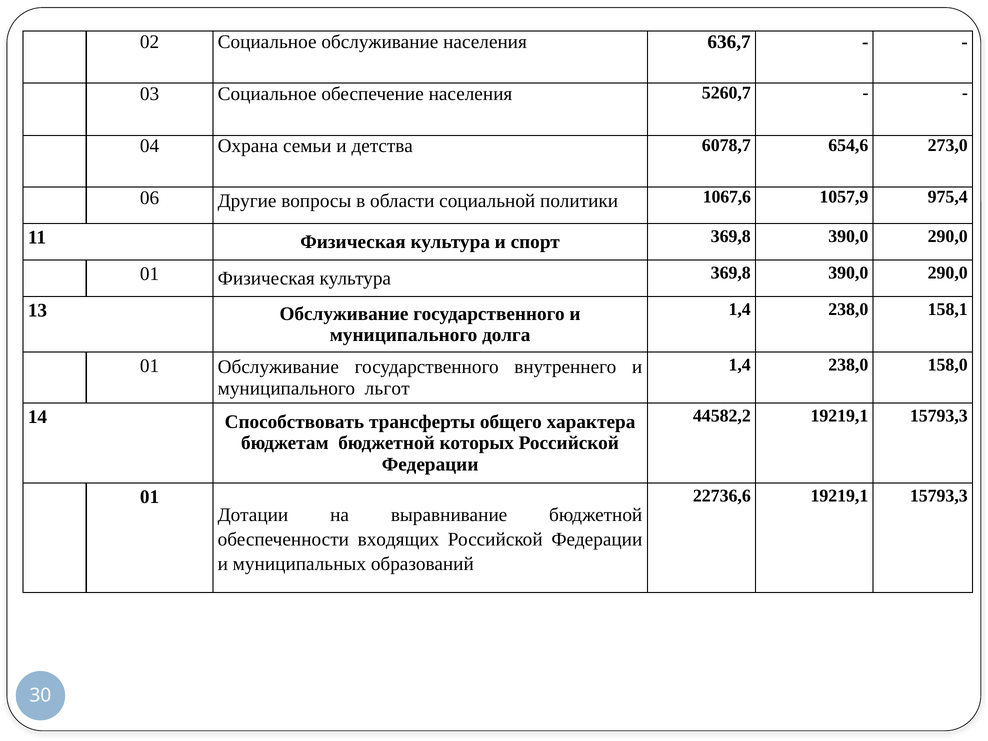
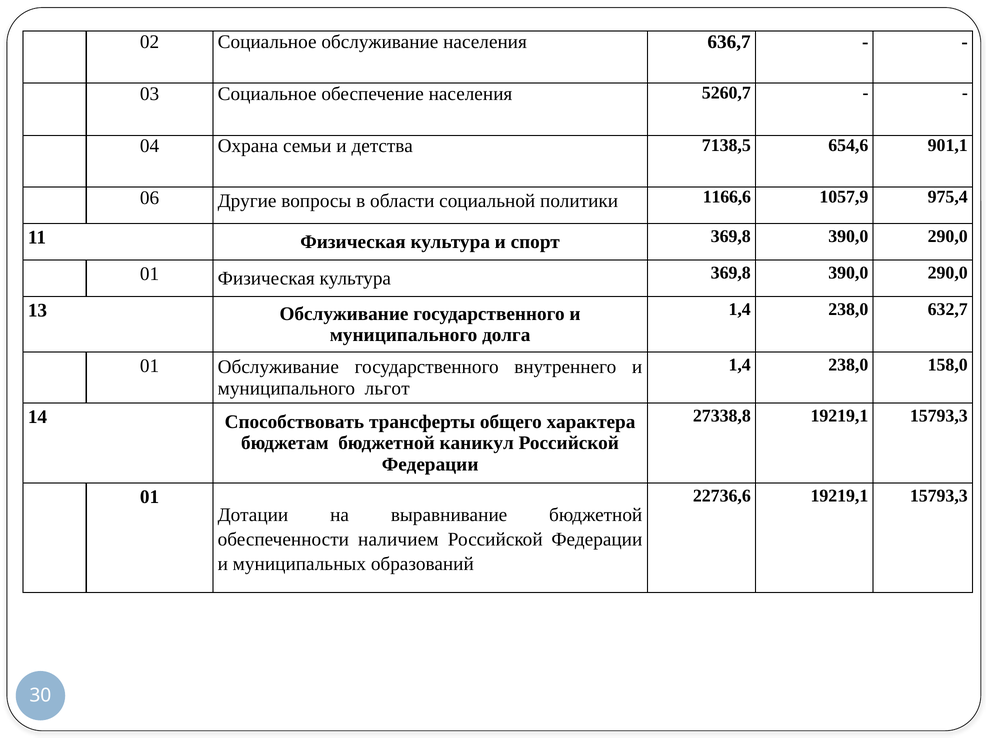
6078,7: 6078,7 -> 7138,5 (726, 145)
273,0: 273,0 -> 901,1 (948, 145)
1067,6: 1067,6 -> 1166,6 (727, 197)
158,1: 158,1 -> 632,7 (948, 309)
44582,2: 44582,2 -> 27338,8 (722, 416)
которых: которых -> каникул (477, 443)
входящих: входящих -> наличием (398, 539)
